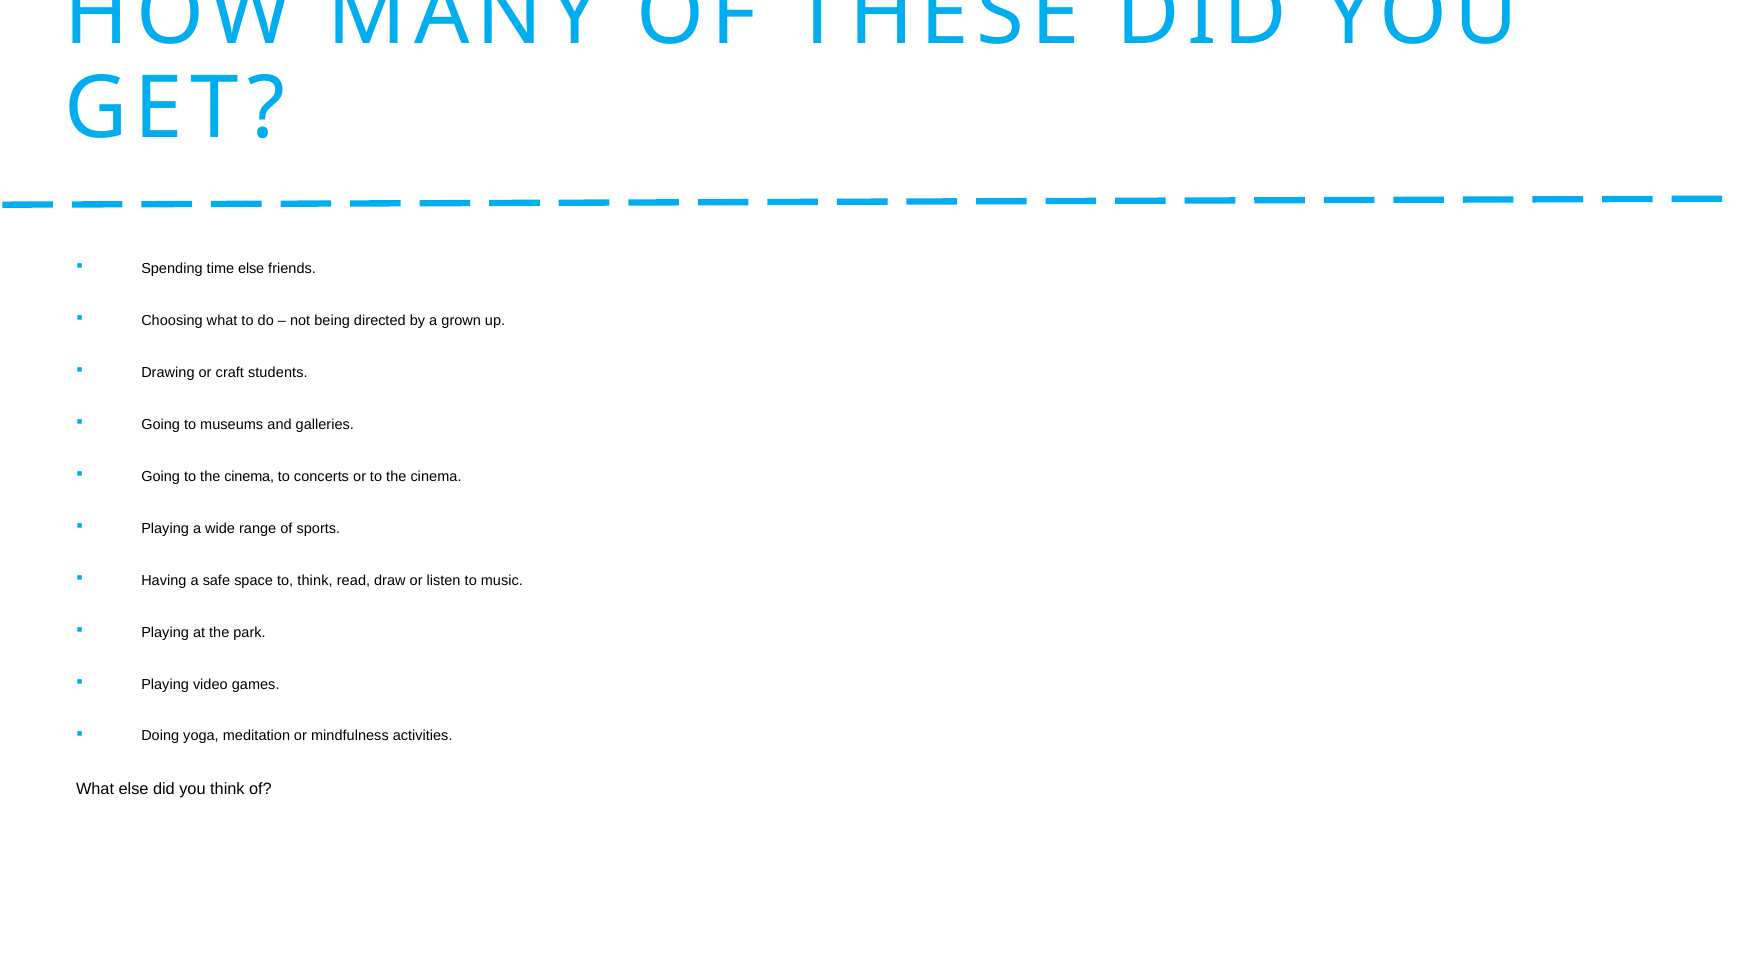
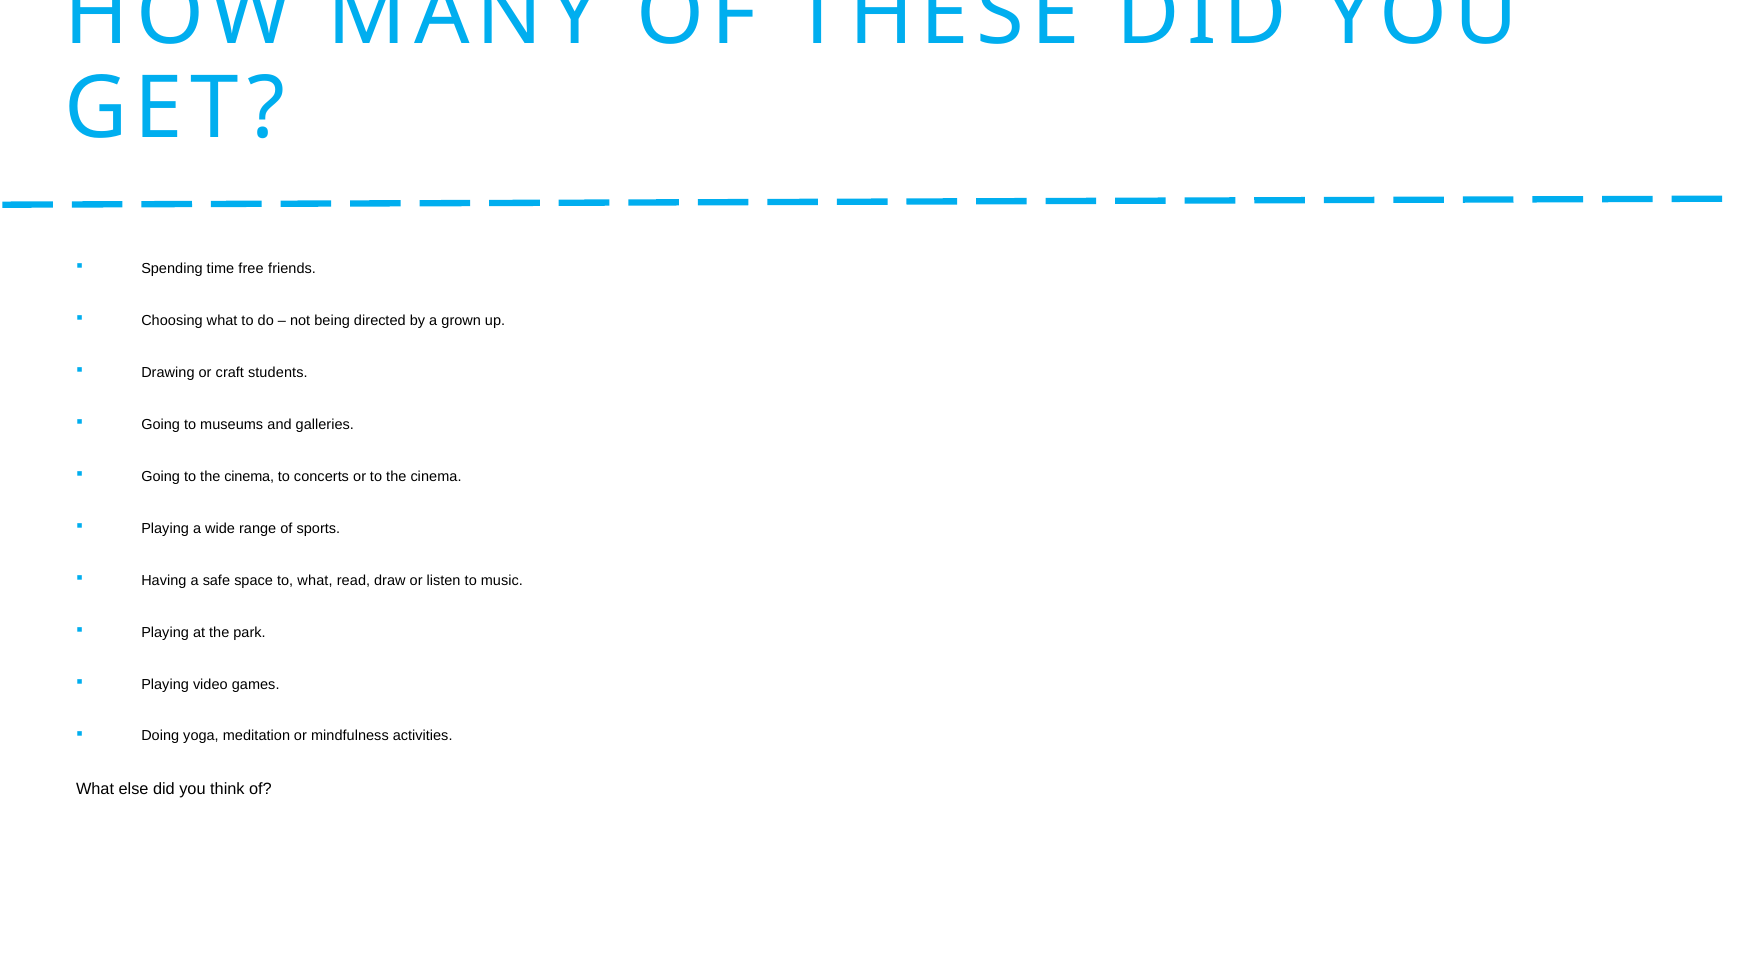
time else: else -> free (251, 269)
to think: think -> what (315, 581)
